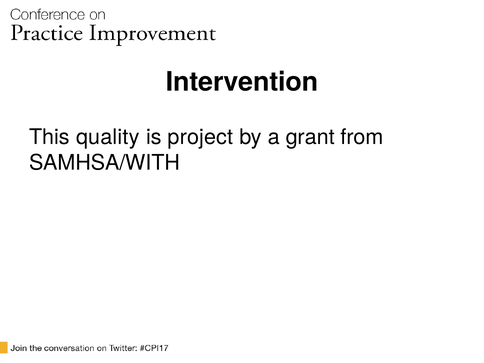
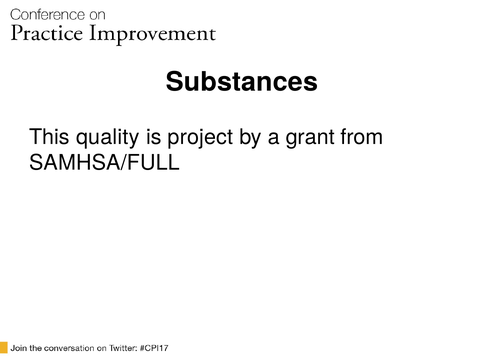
Intervention: Intervention -> Substances (242, 82)
SAMHSA/WITH: SAMHSA/WITH -> SAMHSA/FULL (104, 163)
